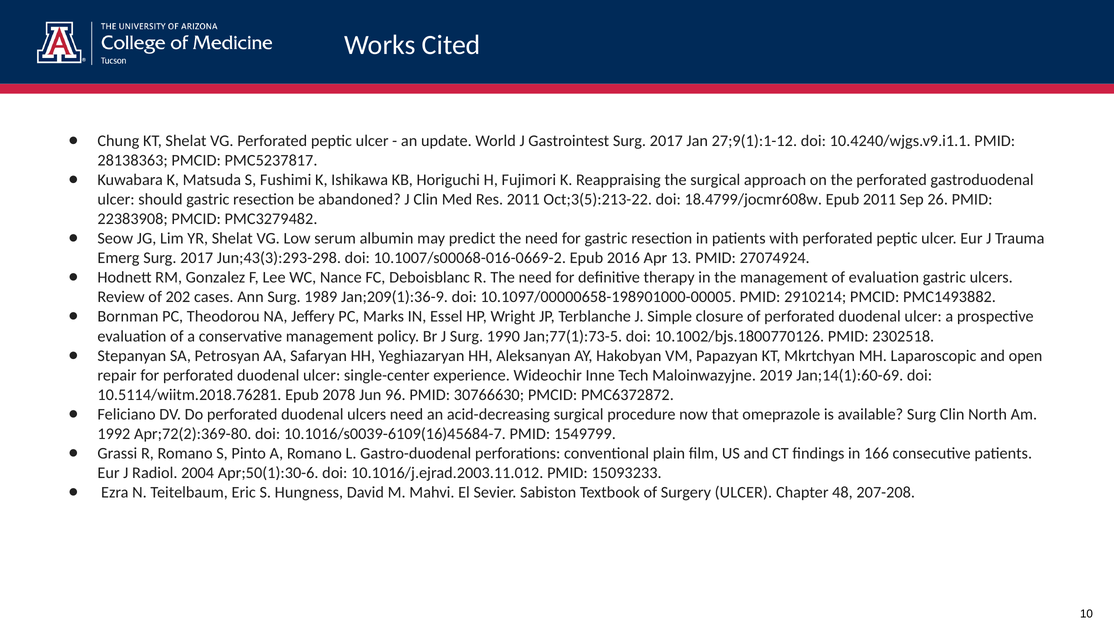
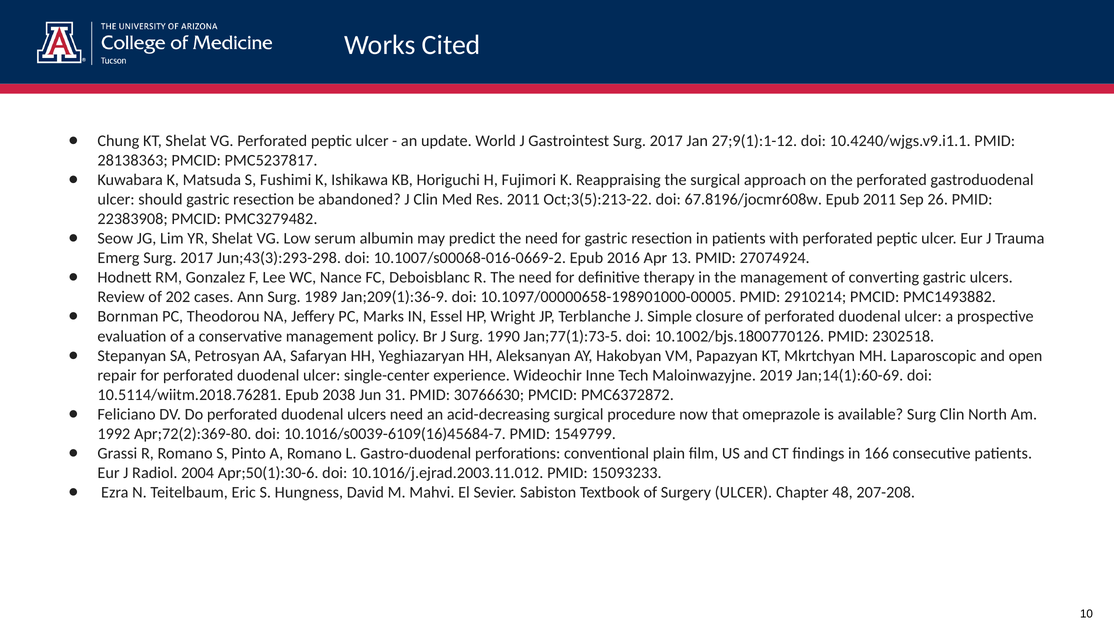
18.4799/jocmr608w: 18.4799/jocmr608w -> 67.8196/jocmr608w (753, 199)
of evaluation: evaluation -> converting (884, 277)
2078: 2078 -> 2038 (339, 394)
96: 96 -> 31 (395, 394)
